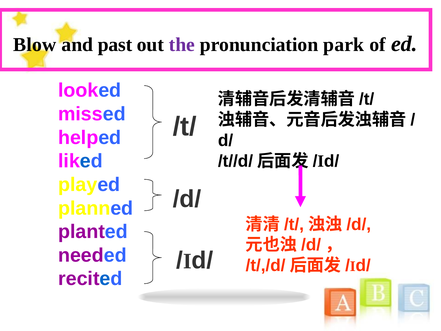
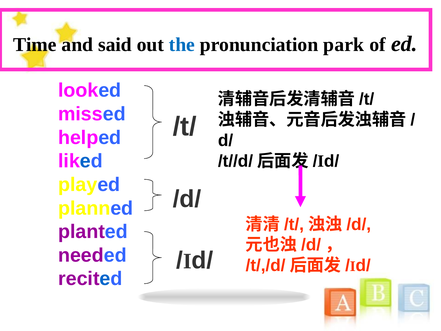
Blow: Blow -> Time (35, 45)
past: past -> said (115, 45)
the colour: purple -> blue (182, 45)
